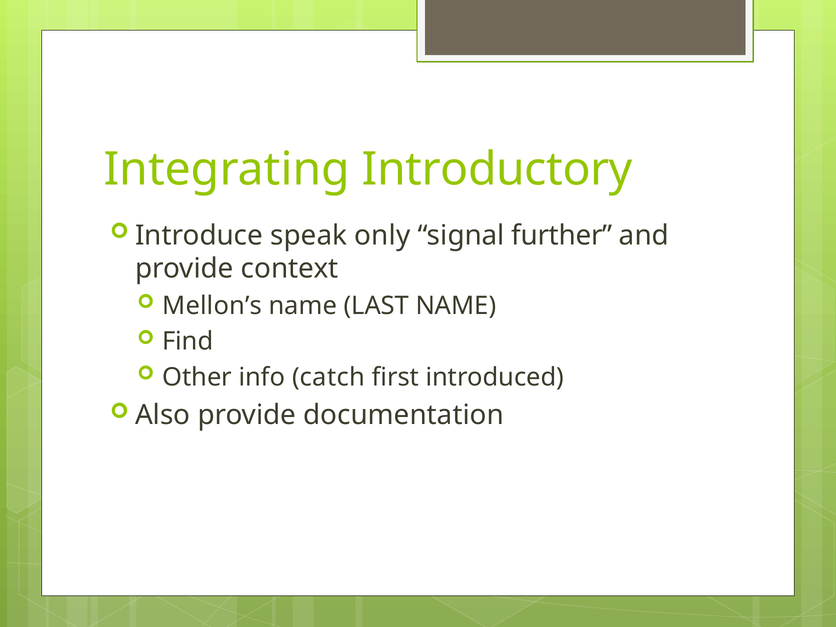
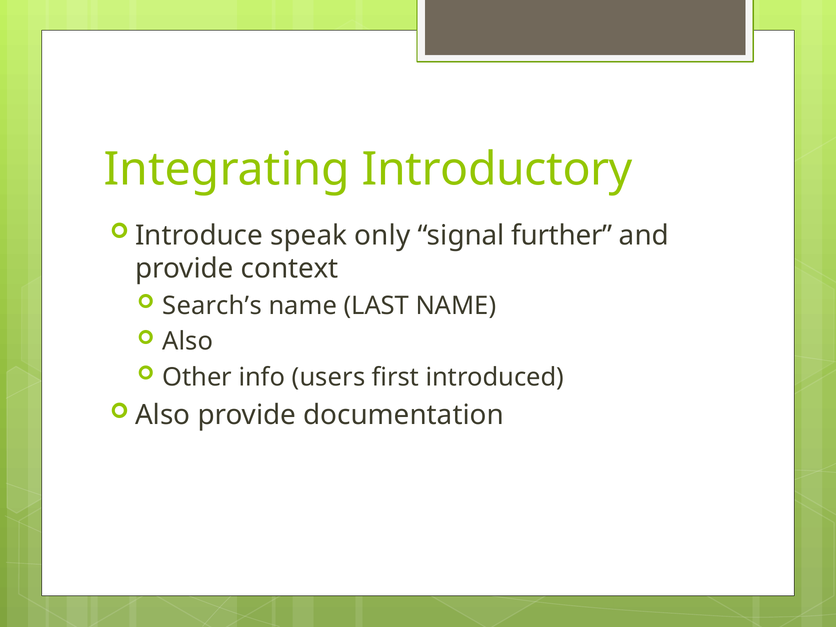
Mellon’s: Mellon’s -> Search’s (212, 306)
Find: Find -> Also (188, 341)
catch: catch -> users (329, 377)
